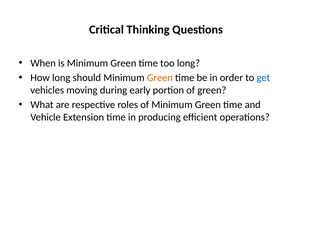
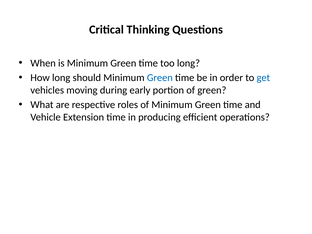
Green colour: orange -> blue (160, 78)
